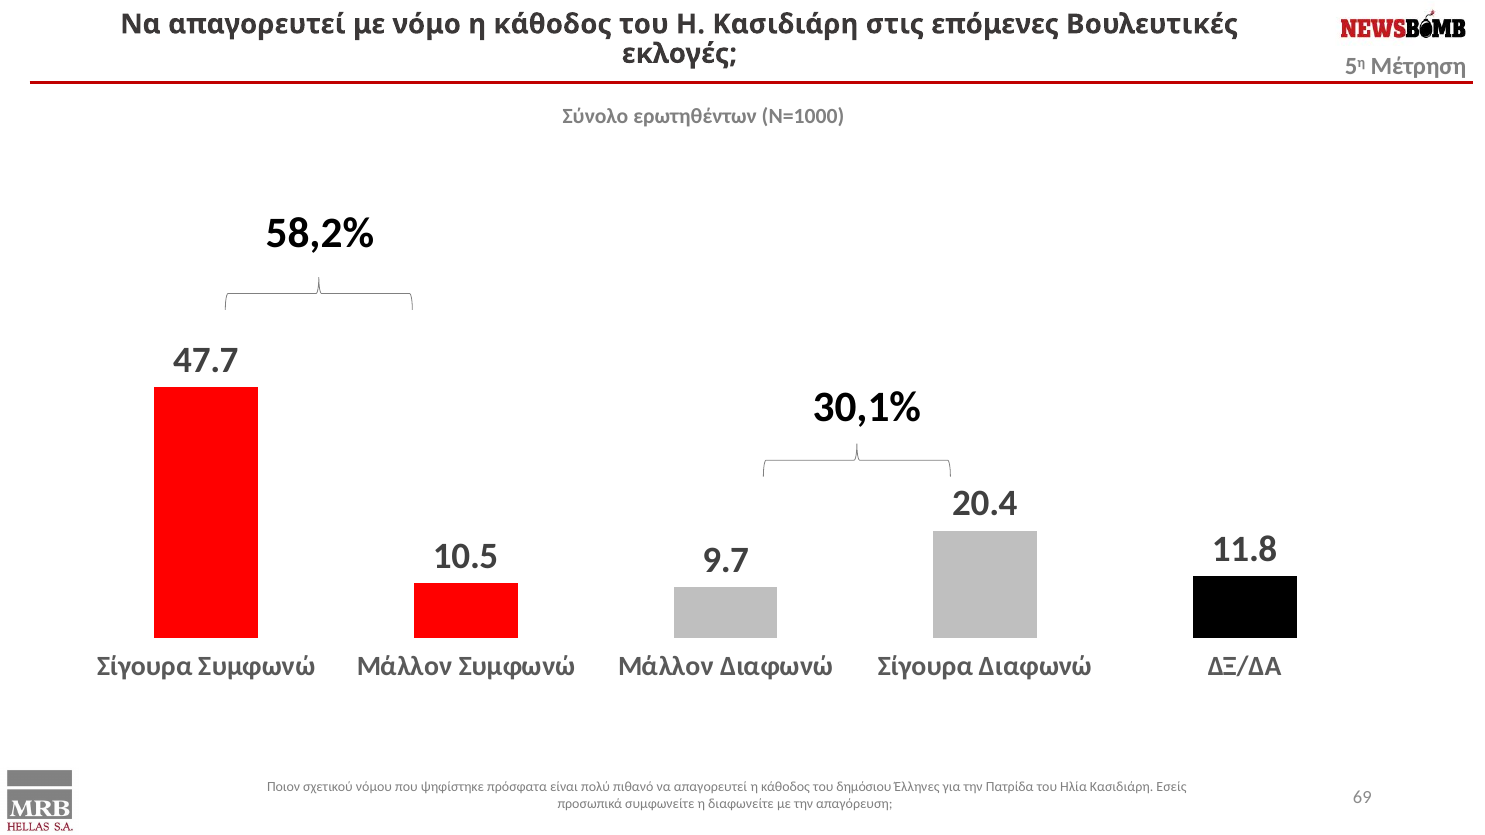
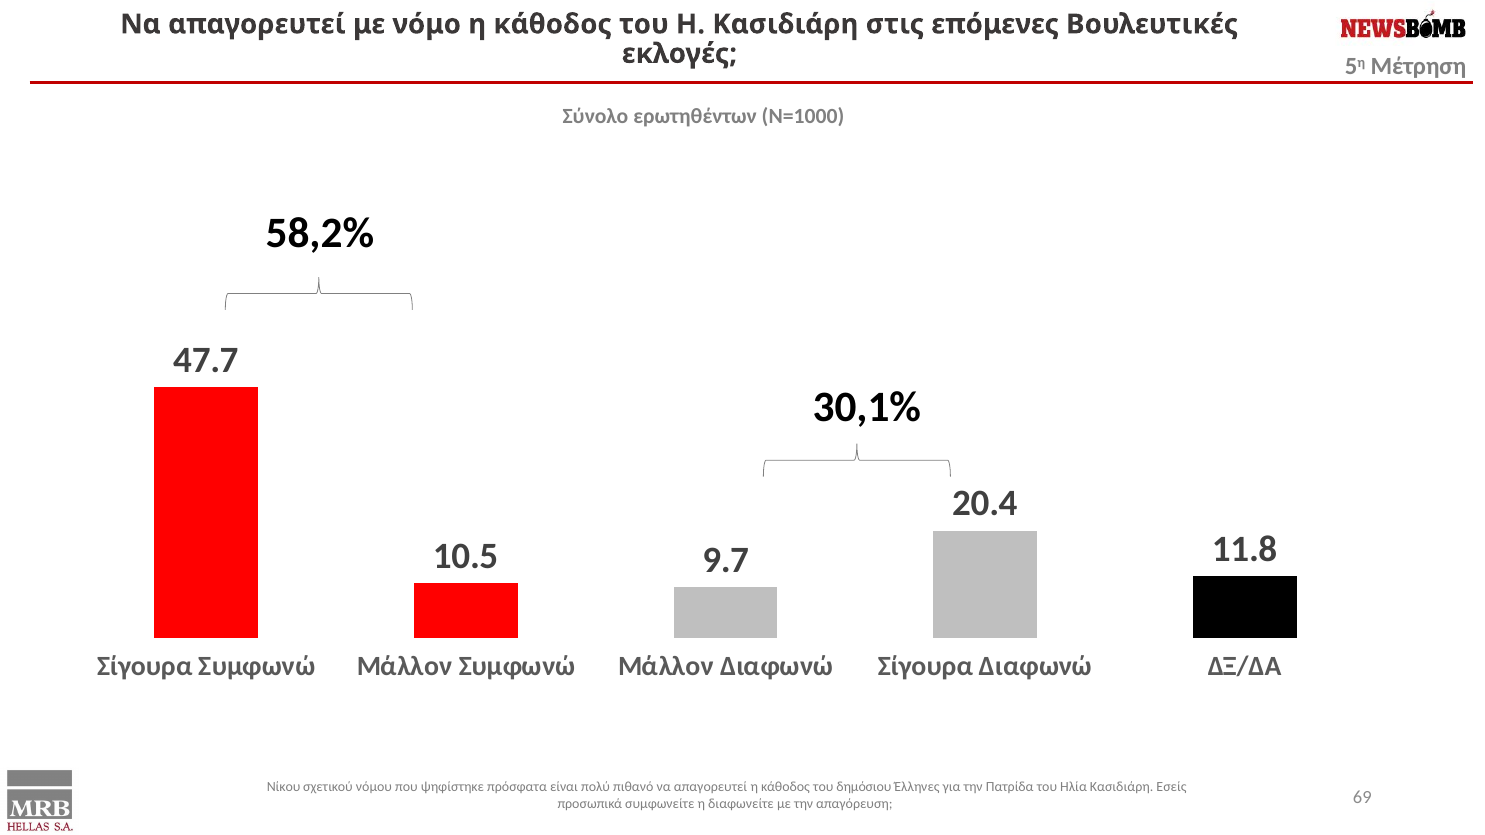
Ποιον: Ποιον -> Νίκου (284, 787)
